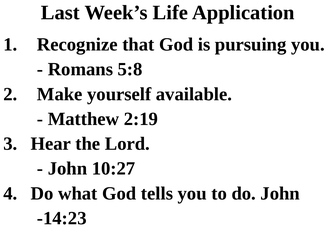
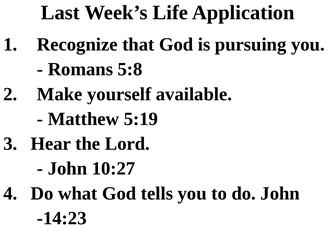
2:19: 2:19 -> 5:19 (141, 119)
